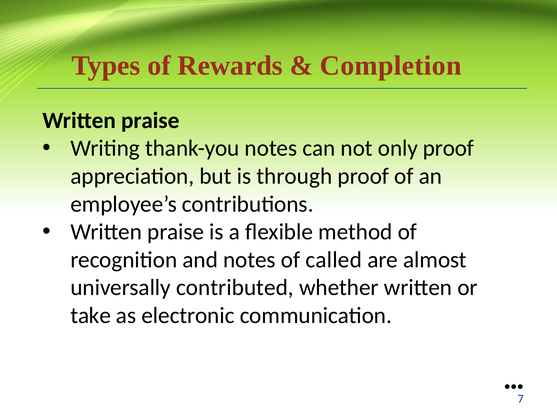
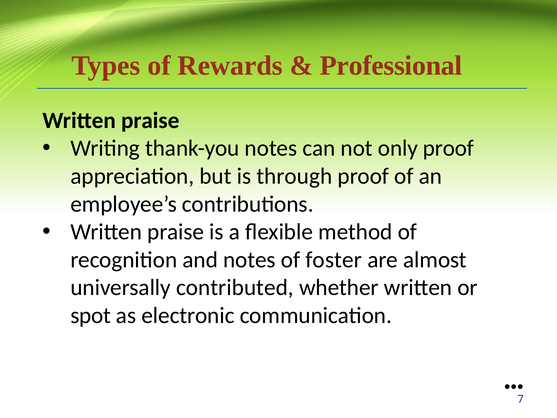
Completion: Completion -> Professional (391, 66)
called: called -> foster (334, 260)
take: take -> spot (91, 315)
